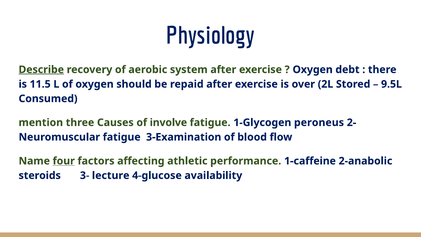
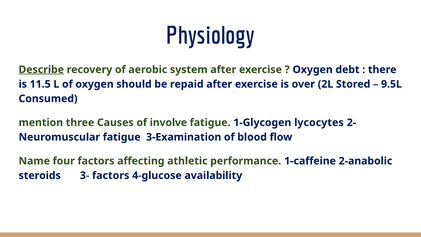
peroneus: peroneus -> lycocytes (319, 122)
four underline: present -> none (64, 161)
3- lecture: lecture -> factors (111, 175)
